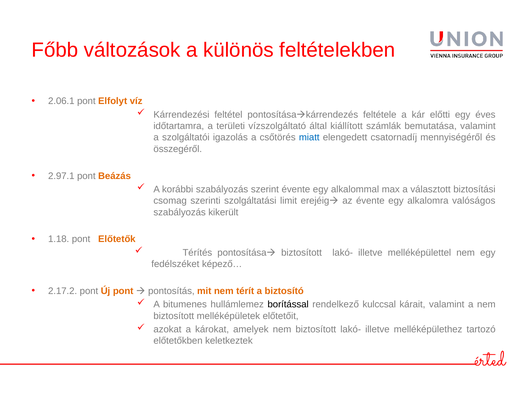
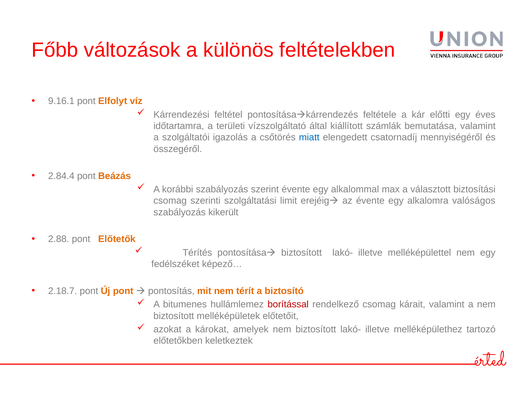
2.06.1: 2.06.1 -> 9.16.1 (61, 101)
2.97.1: 2.97.1 -> 2.84.4 (61, 176)
1.18: 1.18 -> 2.88 (59, 239)
2.17.2: 2.17.2 -> 2.18.7 (63, 291)
borítással colour: black -> red (288, 305)
rendelkező kulccsal: kulccsal -> csomag (379, 305)
